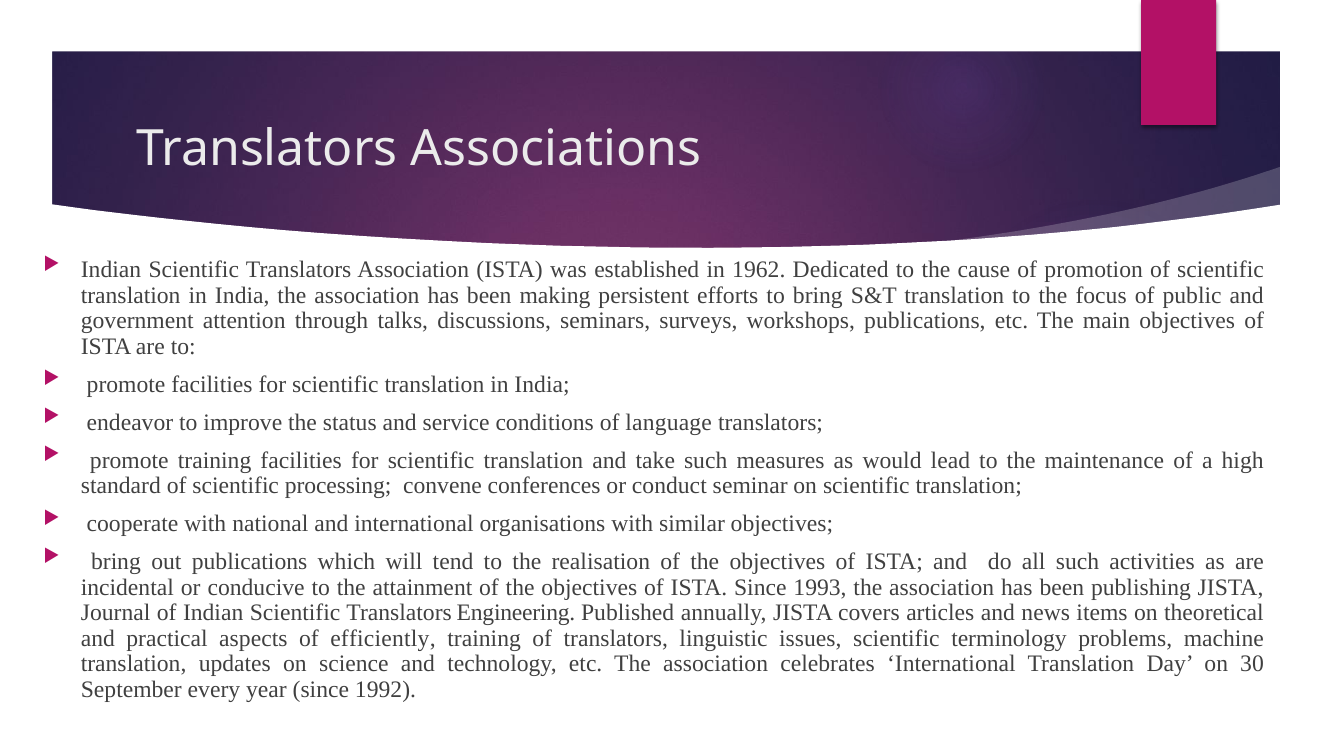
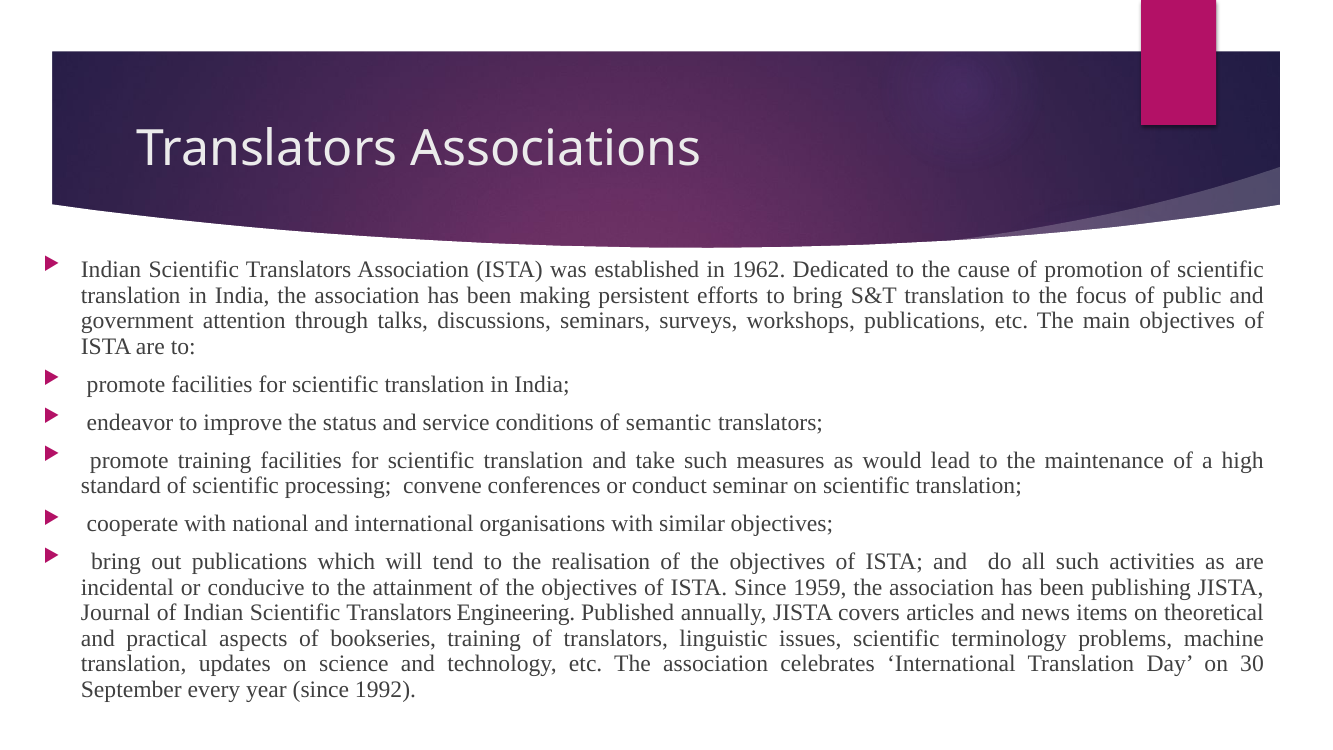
language: language -> semantic (669, 423)
1993: 1993 -> 1959 (820, 587)
efficiently: efficiently -> bookseries (383, 638)
